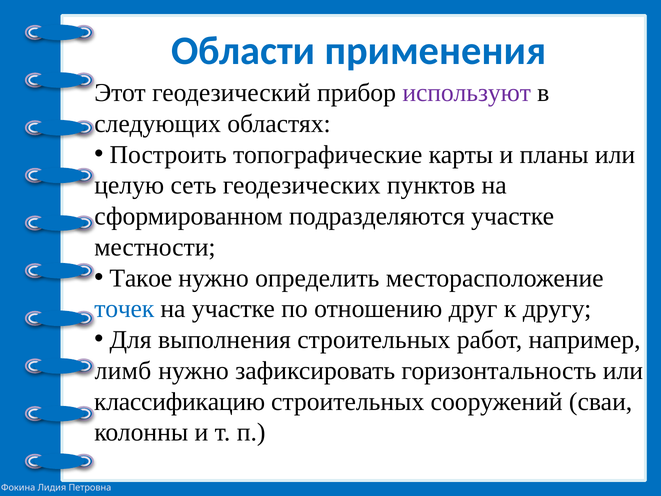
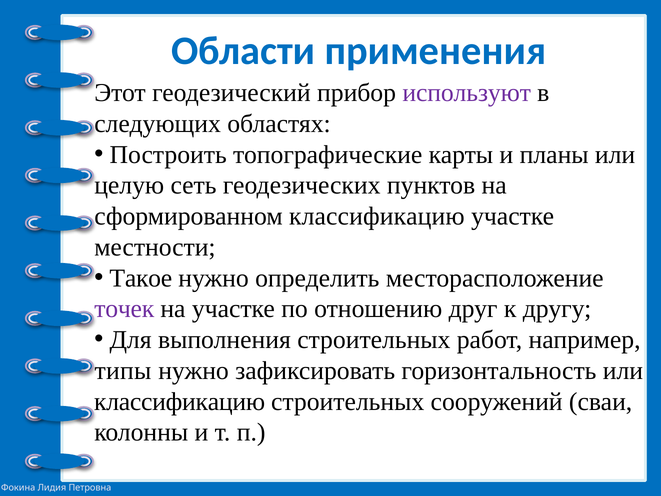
сформированном подразделяются: подразделяются -> классификацию (377, 216)
точек colour: blue -> purple (124, 309)
лимб: лимб -> типы (123, 371)
